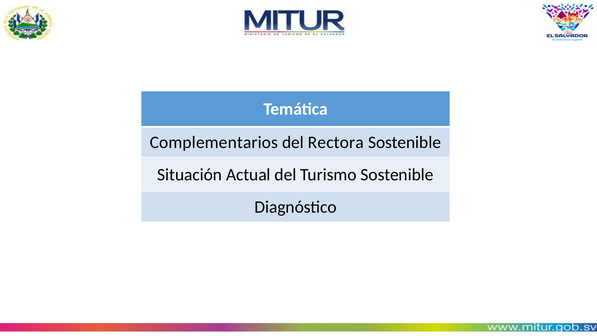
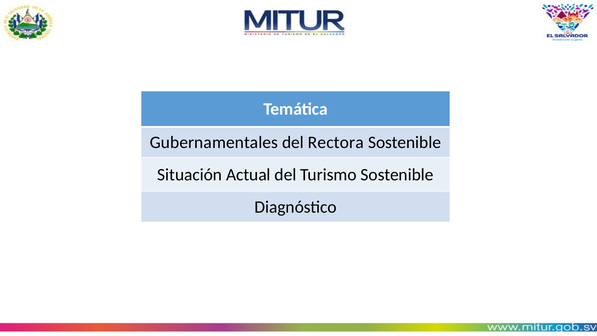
Complementarios: Complementarios -> Gubernamentales (214, 142)
